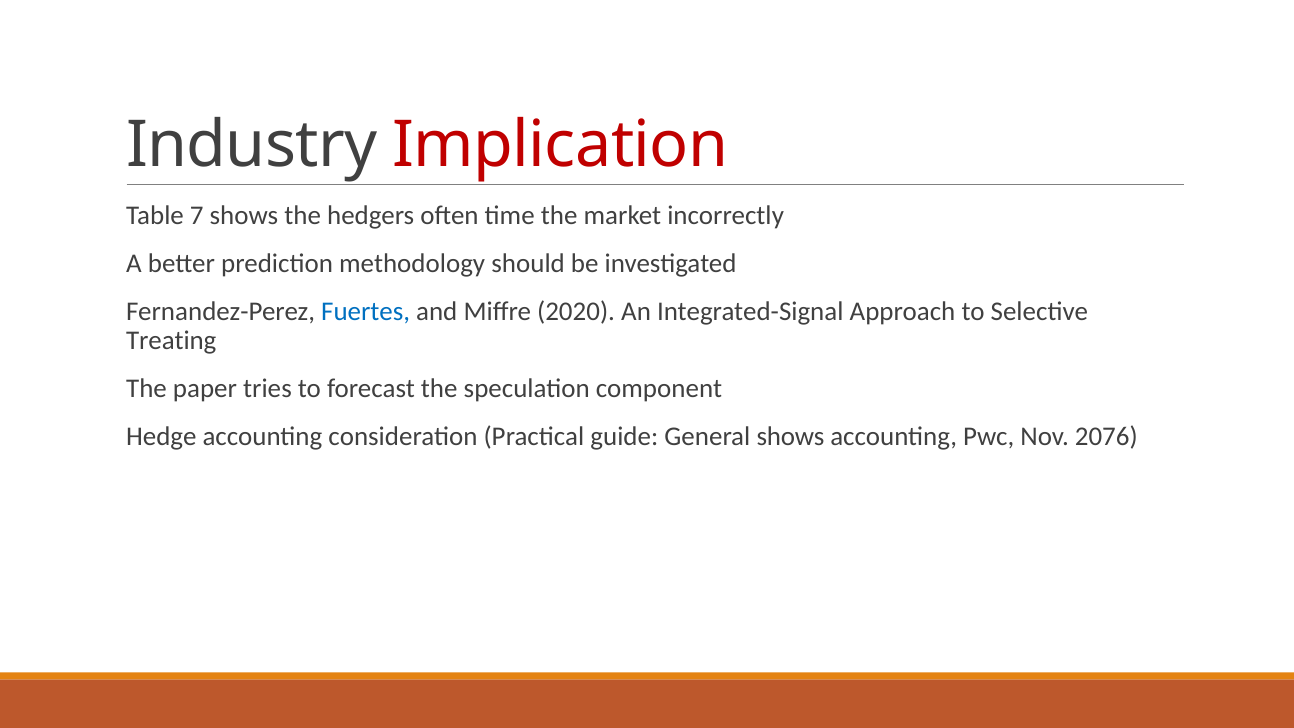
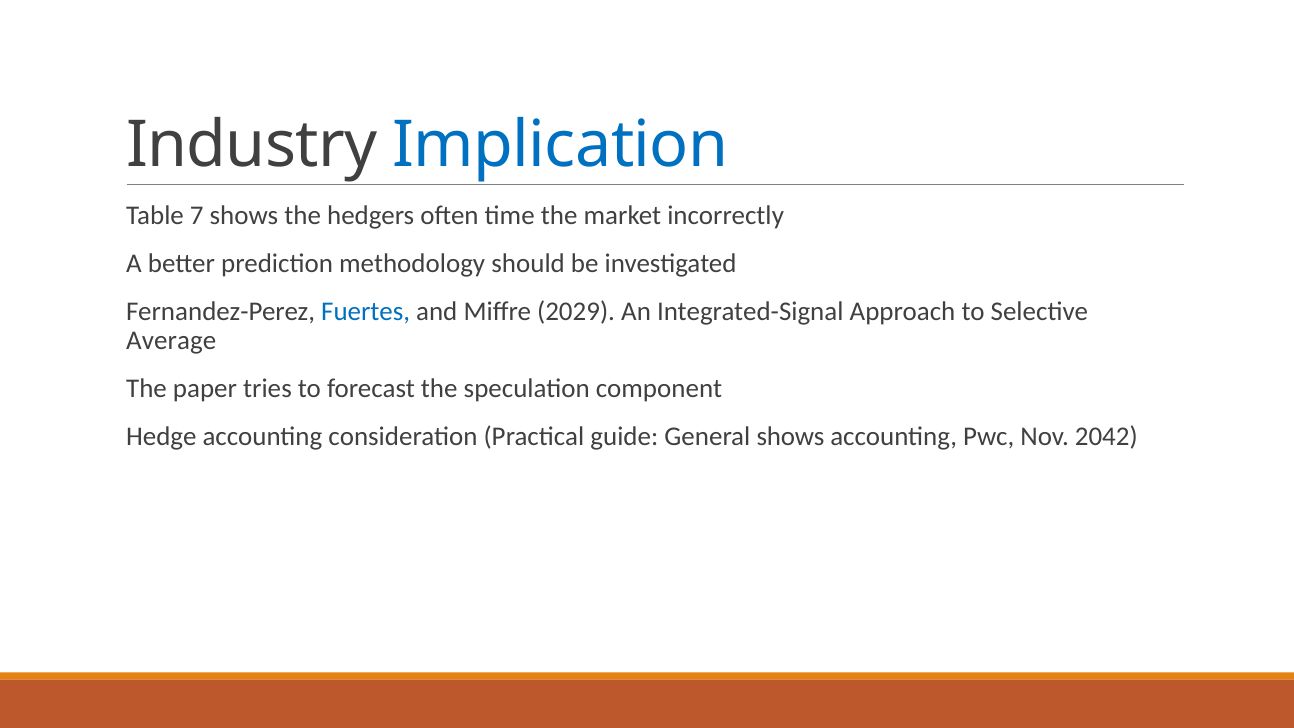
Implication colour: red -> blue (560, 145)
2020: 2020 -> 2029 (576, 311)
Treating: Treating -> Average (171, 340)
2076: 2076 -> 2042 (1106, 436)
